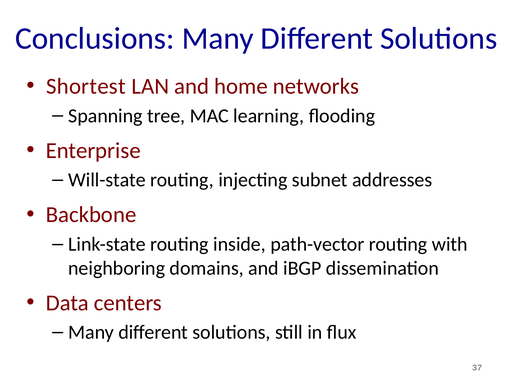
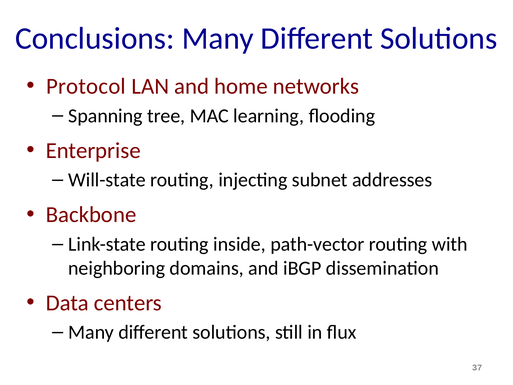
Shortest: Shortest -> Protocol (86, 86)
